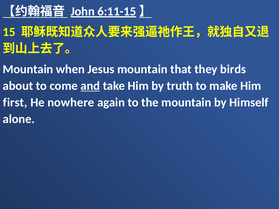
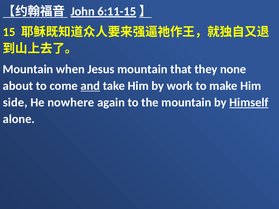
birds: birds -> none (233, 69)
truth: truth -> work (180, 86)
first: first -> side (15, 103)
Himself underline: none -> present (249, 103)
